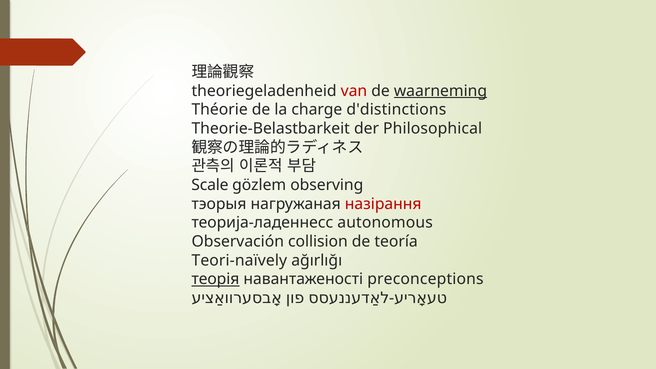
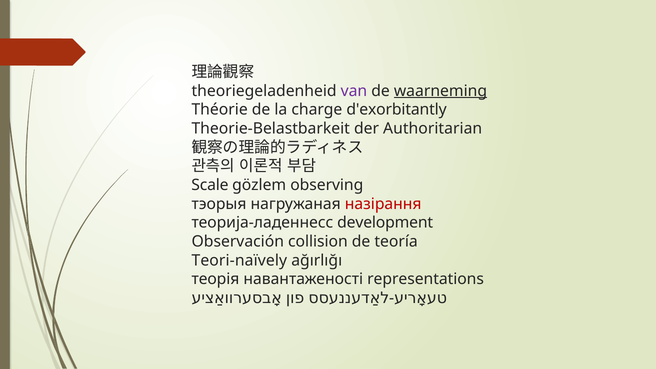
van colour: red -> purple (354, 91)
d'distinctions: d'distinctions -> d'exorbitantly (397, 110)
Philosophical: Philosophical -> Authoritarian (433, 129)
autonomous: autonomous -> development (385, 223)
теорія underline: present -> none (215, 279)
preconceptions: preconceptions -> representations (426, 279)
